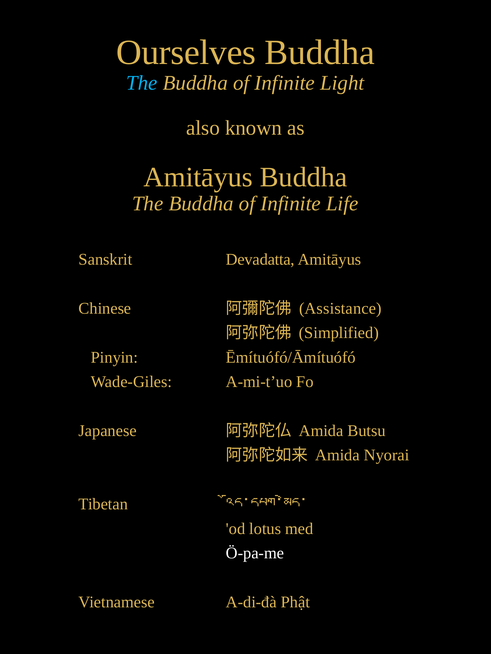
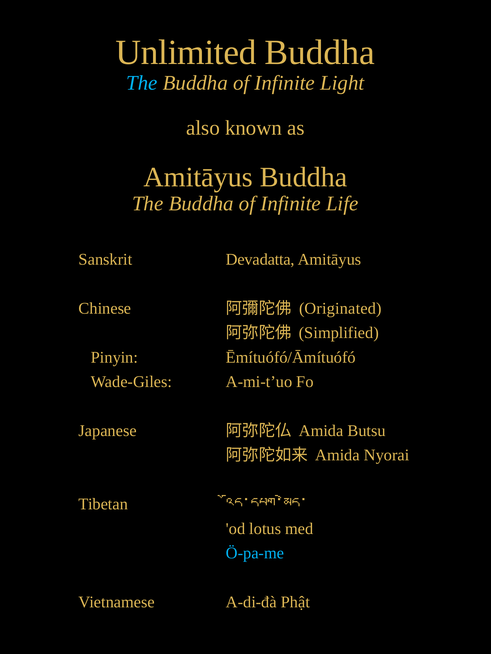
Ourselves: Ourselves -> Unlimited (186, 53)
Assistance: Assistance -> Originated (340, 309)
Ö-pa-me colour: white -> light blue (255, 554)
